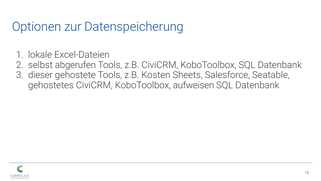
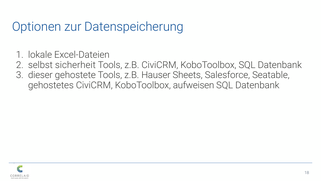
abgerufen: abgerufen -> sicherheit (75, 65)
Kosten: Kosten -> Hauser (156, 75)
